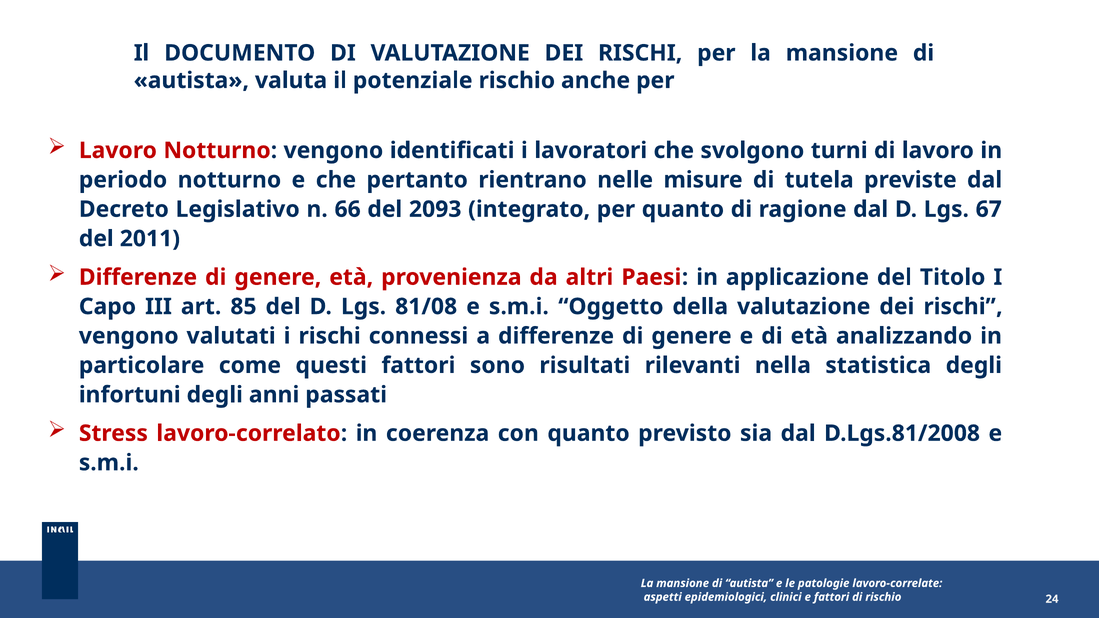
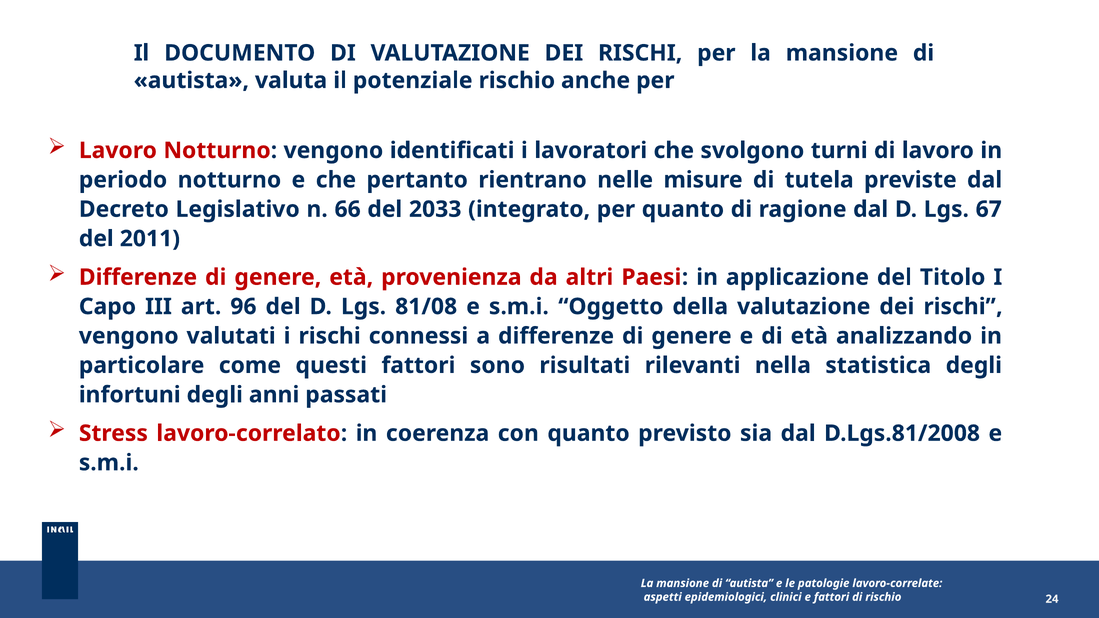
2093: 2093 -> 2033 (435, 209)
85: 85 -> 96 (243, 307)
